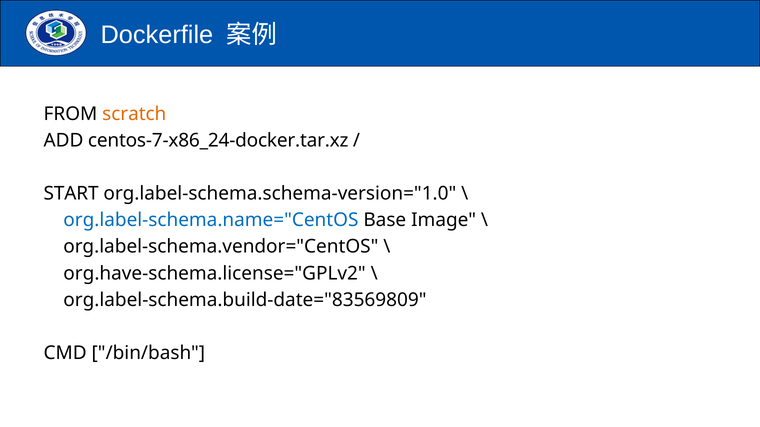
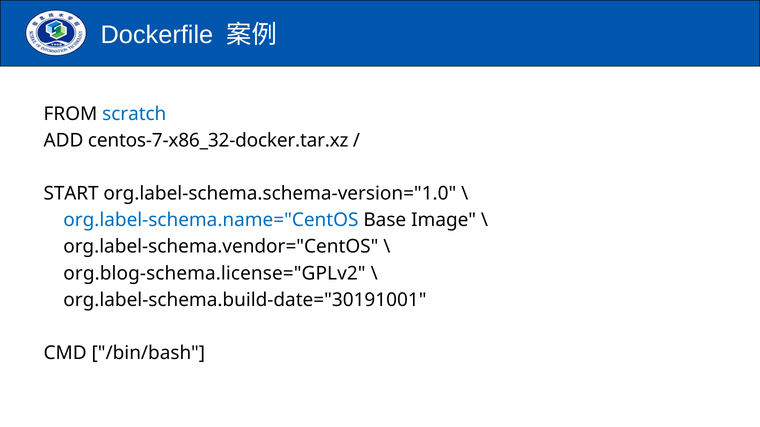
scratch colour: orange -> blue (134, 114)
centos-7-x86_24-docker.tar.xz: centos-7-x86_24-docker.tar.xz -> centos-7-x86_32-docker.tar.xz (218, 141)
org.have-schema.license="GPLv2: org.have-schema.license="GPLv2 -> org.blog-schema.license="GPLv2 (214, 274)
org.label-schema.build-date="83569809: org.label-schema.build-date="83569809 -> org.label-schema.build-date="30191001 (245, 300)
